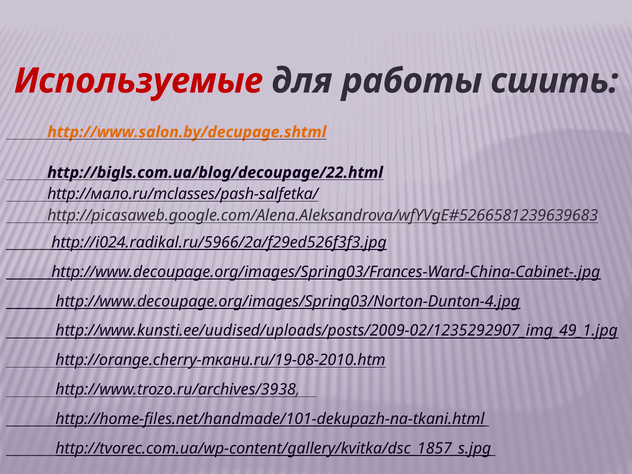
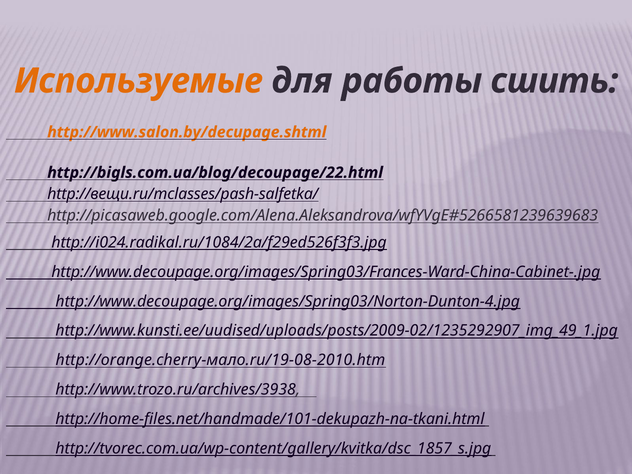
Используемые colour: red -> orange (138, 81)
http://мало.ru/mclasses/pash-salfetka/: http://мало.ru/mclasses/pash-salfetka/ -> http://вещи.ru/mclasses/pash-salfetka/ (183, 194)
http://i024.radikal.ru/5966/2a/f29ed526f3f3.jpg: http://i024.radikal.ru/5966/2a/f29ed526f3f3.jpg -> http://i024.radikal.ru/1084/2a/f29ed526f3f3.jpg (219, 242)
http://orange.cherry-ткани.ru/19-08-2010.htm: http://orange.cherry-ткани.ru/19-08-2010.htm -> http://orange.cherry-мало.ru/19-08-2010.htm (220, 360)
